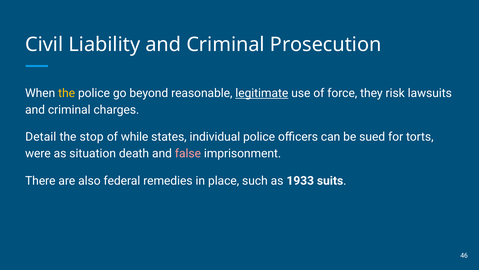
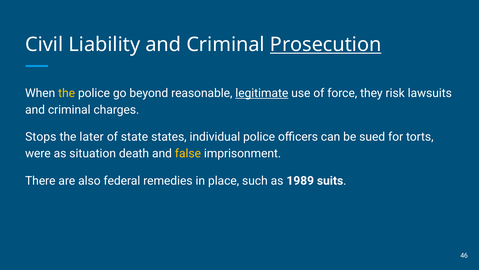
Prosecution underline: none -> present (326, 45)
Detail: Detail -> Stops (41, 137)
stop: stop -> later (92, 137)
while: while -> state (135, 137)
false colour: pink -> yellow (188, 153)
1933: 1933 -> 1989 (300, 180)
